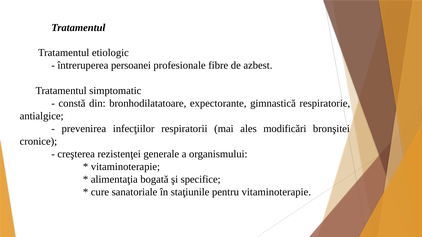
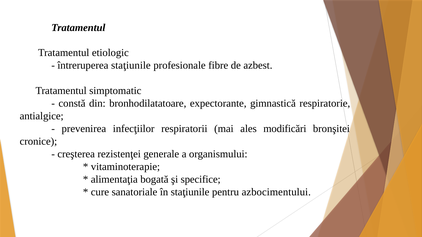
întreruperea persoanei: persoanei -> staţiunile (131, 66)
pentru vitaminoterapie: vitaminoterapie -> azbocimentului (276, 192)
